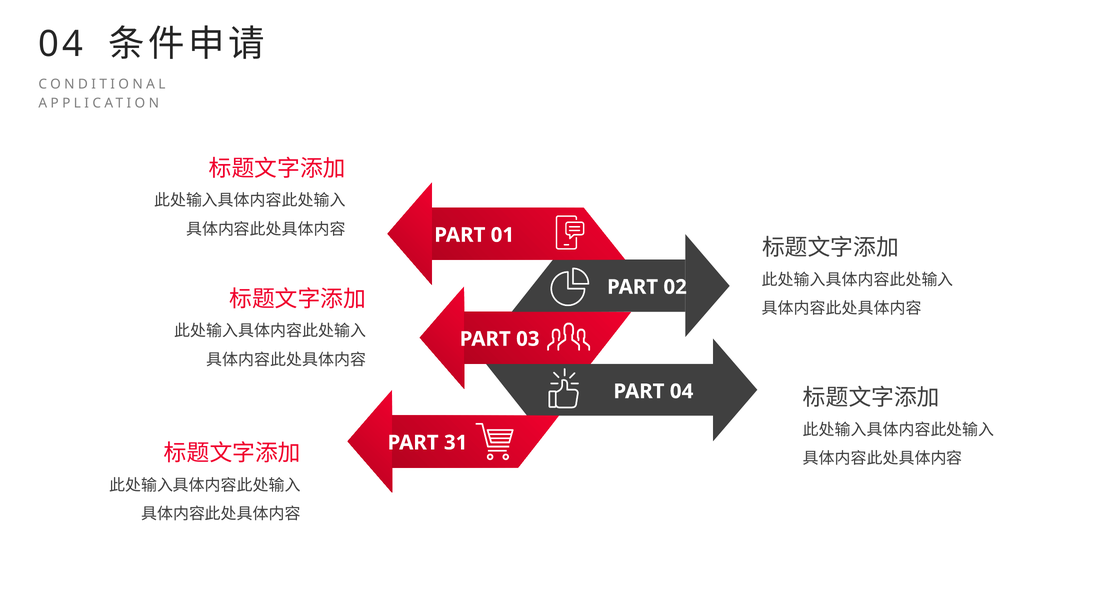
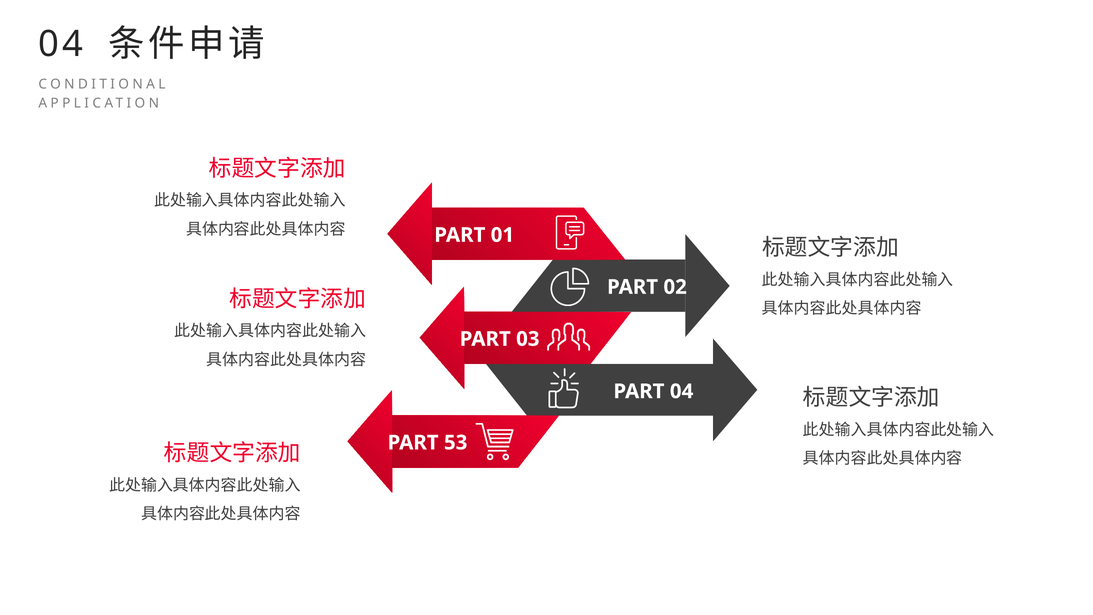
31: 31 -> 53 (456, 443)
